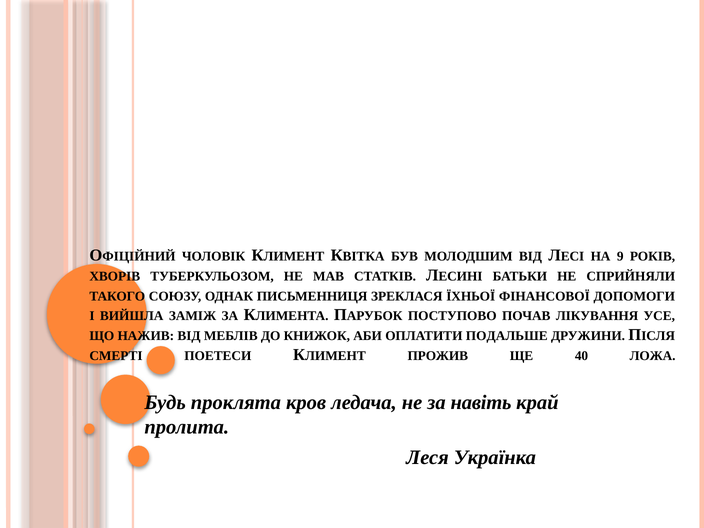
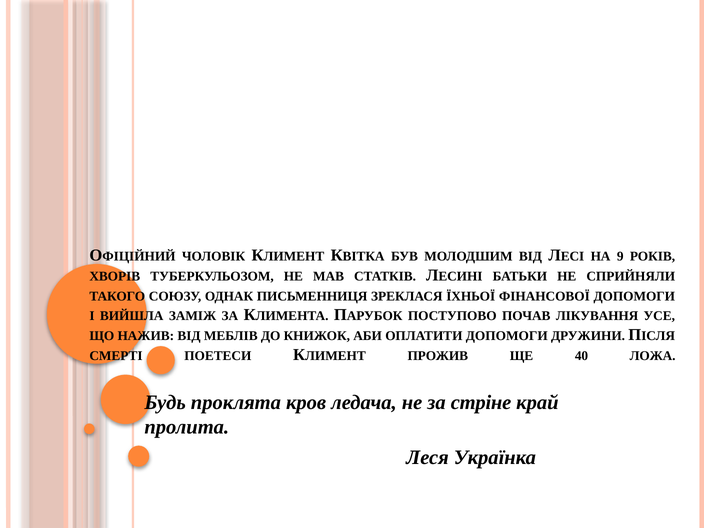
ОПЛАТИТИ ПОДАЛЬШЕ: ПОДАЛЬШЕ -> ДОПОМОГИ (507, 336)
навіть: навіть -> стріне (481, 402)
